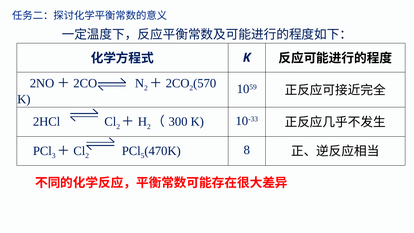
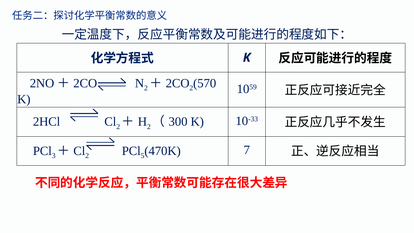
8: 8 -> 7 (247, 150)
